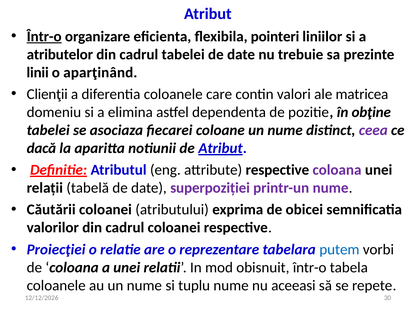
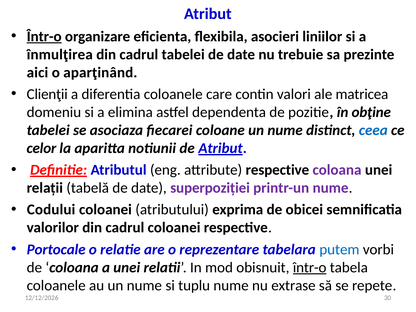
pointeri: pointeri -> asocieri (275, 36)
atributelor: atributelor -> înmulţirea (60, 54)
linii: linii -> aici (37, 72)
ceea colour: purple -> blue (373, 130)
dacă: dacă -> celor (41, 148)
Căutării: Căutării -> Codului (51, 210)
Proiecţiei: Proiecţiei -> Portocale (56, 249)
într-o underline: none -> present (310, 267)
aceeasi: aceeasi -> extrase (293, 285)
